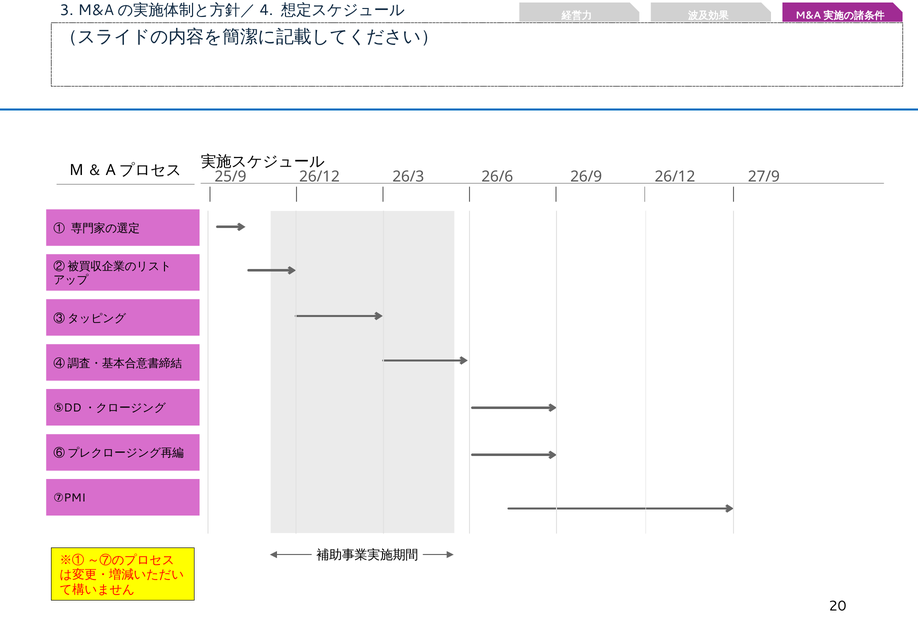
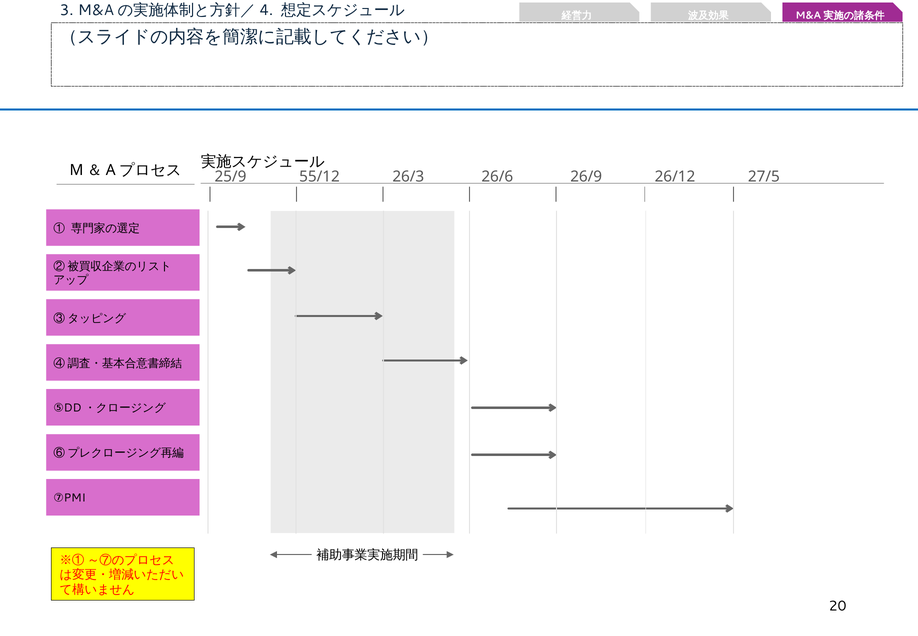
25/9 26/12: 26/12 -> 55/12 (319, 177)
27/9: 27/9 -> 27/5 (764, 177)
